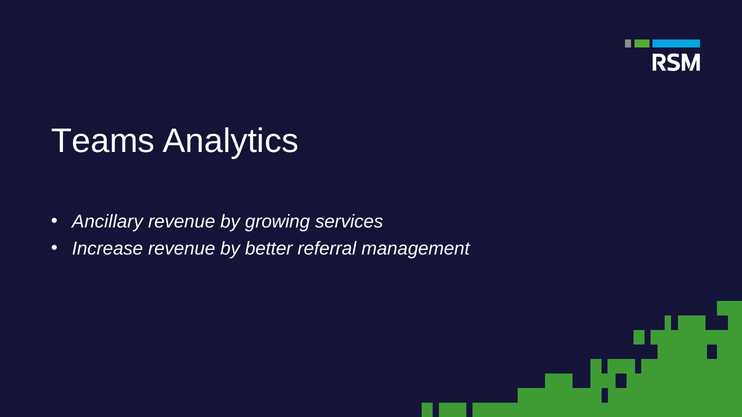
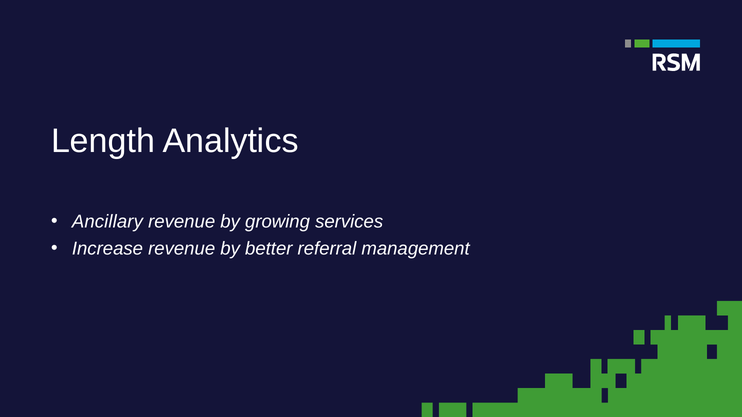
Teams: Teams -> Length (103, 141)
